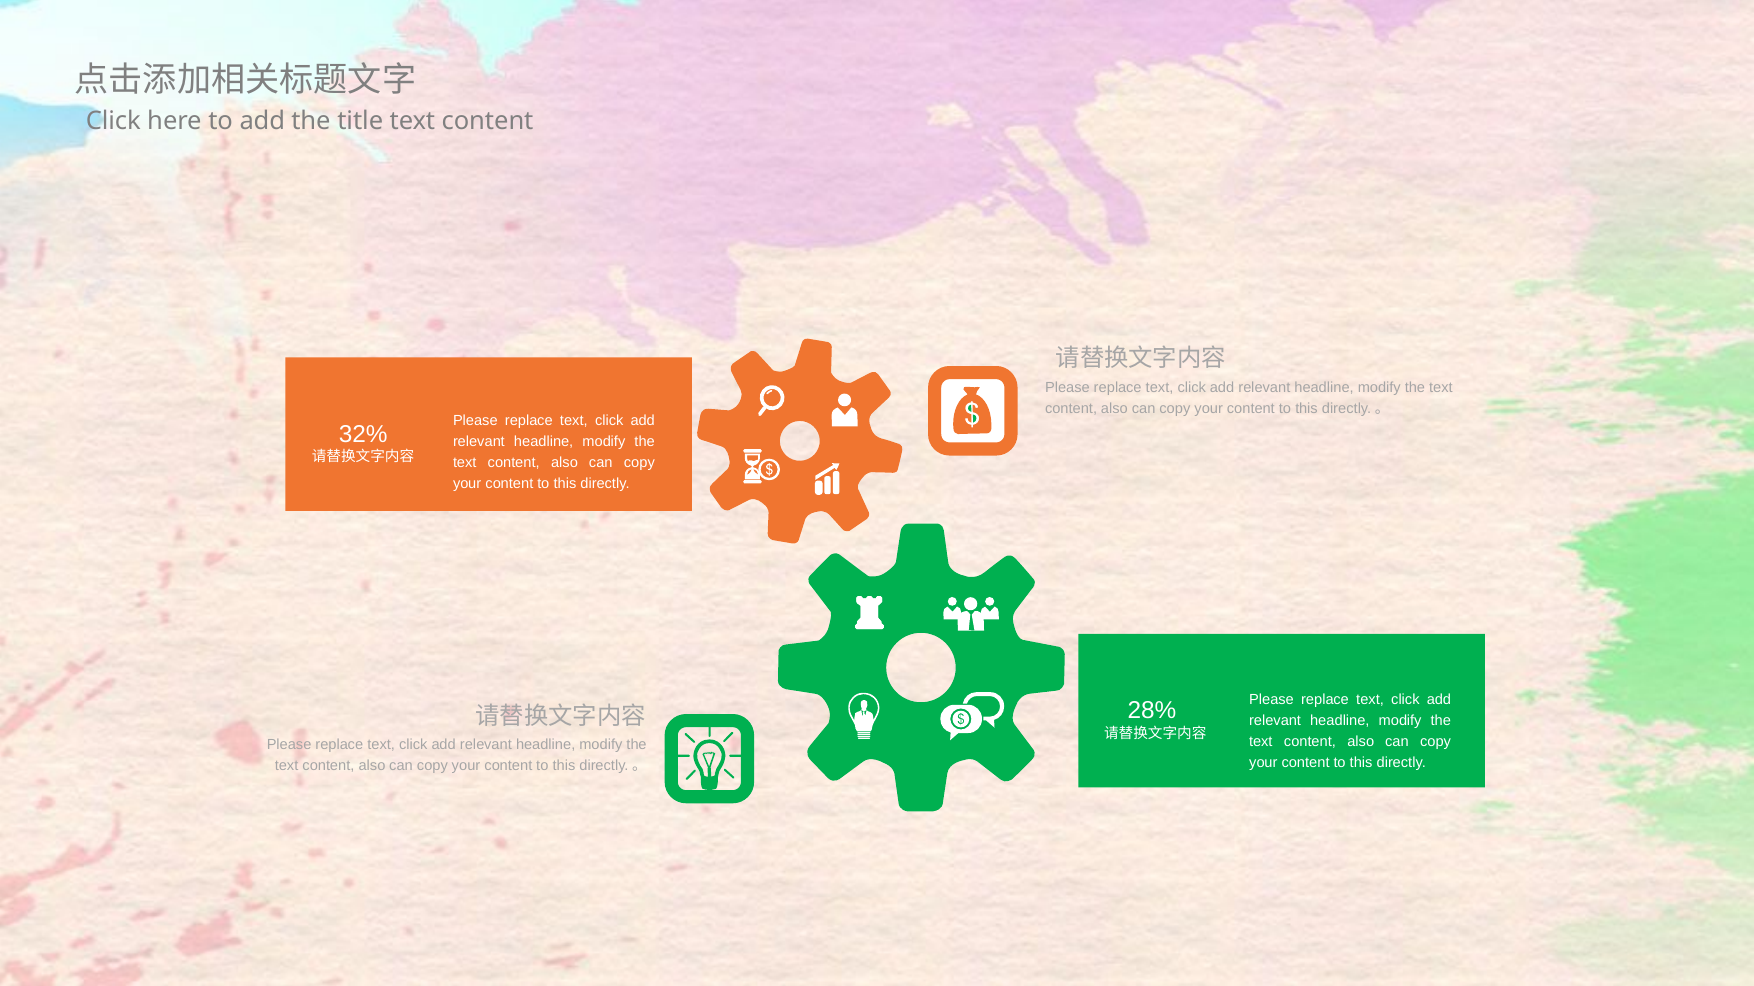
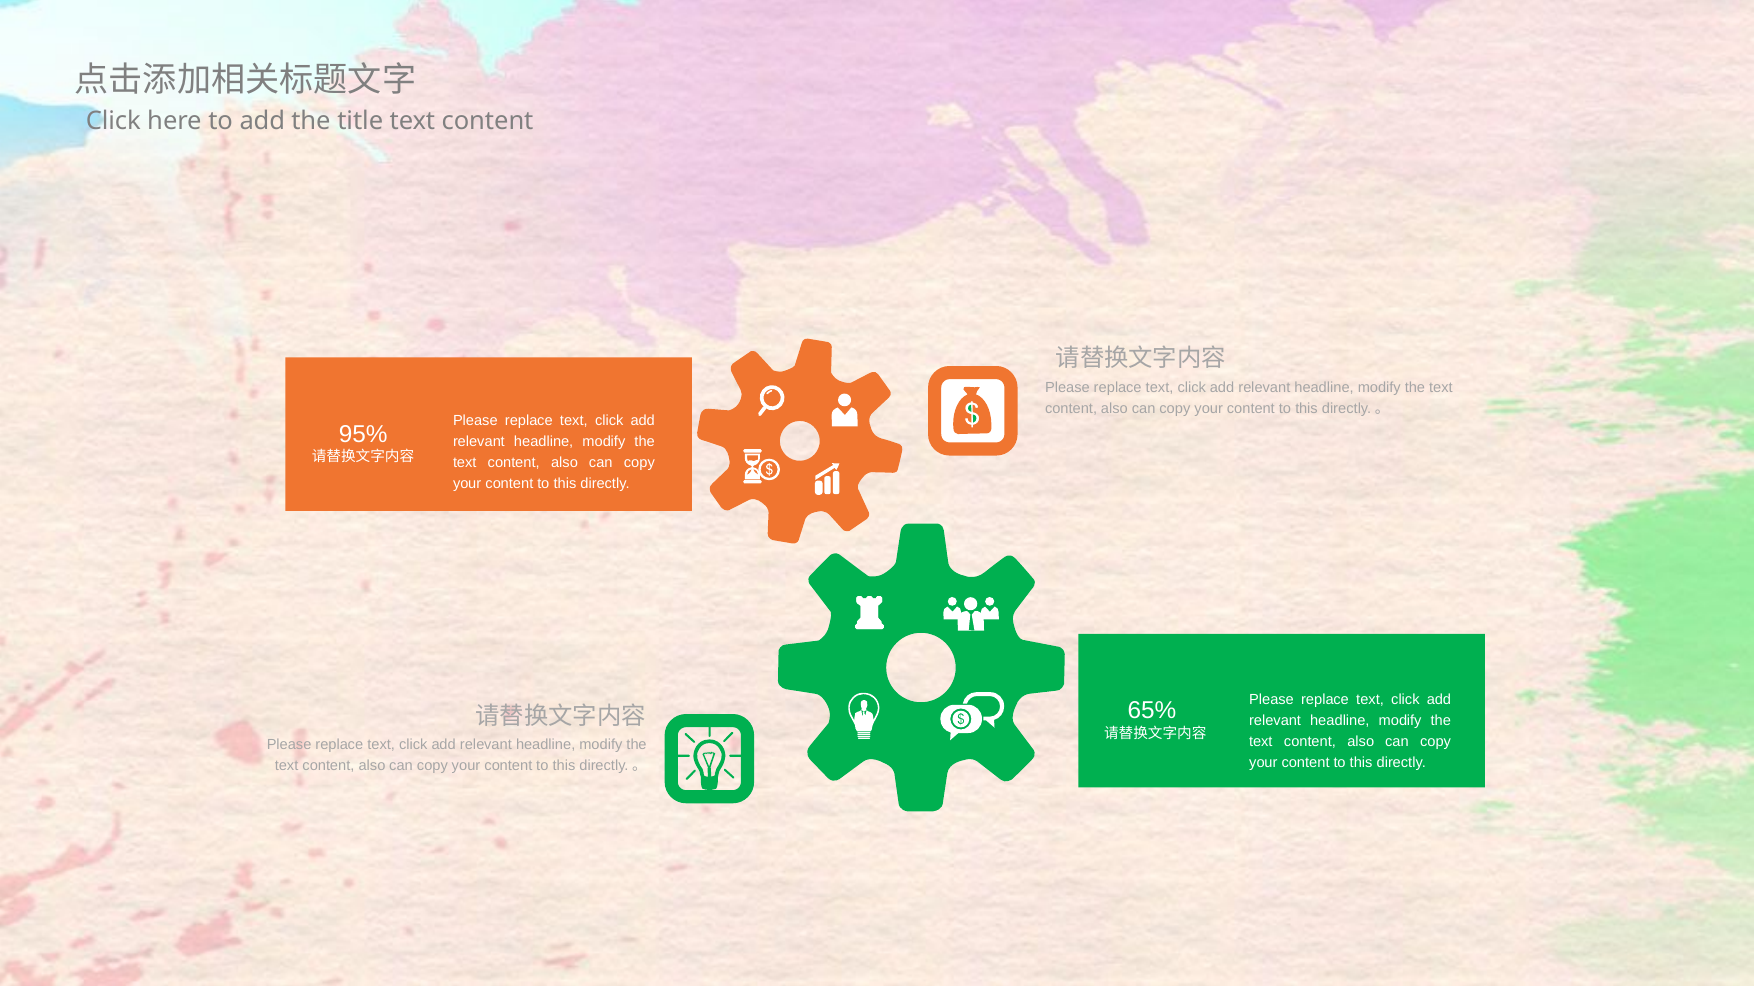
32%: 32% -> 95% (363, 435)
28%: 28% -> 65% (1152, 711)
